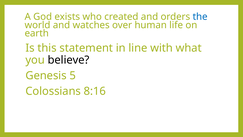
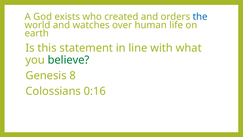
believe colour: black -> green (69, 60)
5: 5 -> 8 (73, 75)
8:16: 8:16 -> 0:16 (95, 91)
